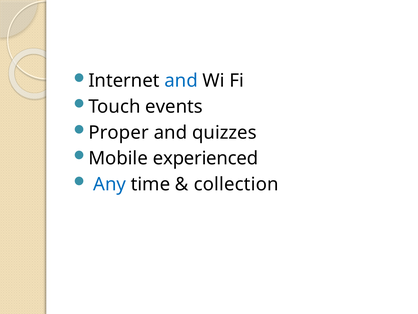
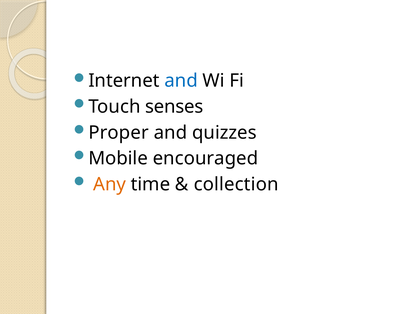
events: events -> senses (174, 107)
experienced: experienced -> encouraged (205, 158)
Any colour: blue -> orange (110, 184)
